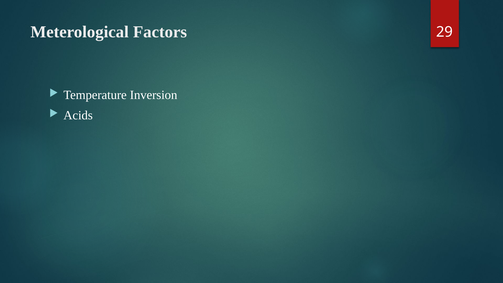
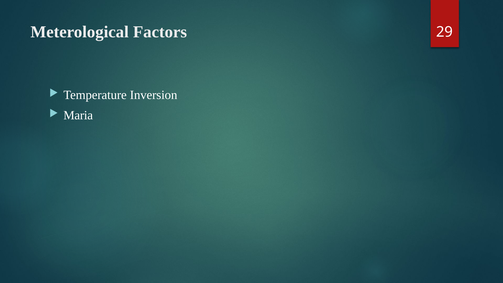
Acids: Acids -> Maria (78, 115)
